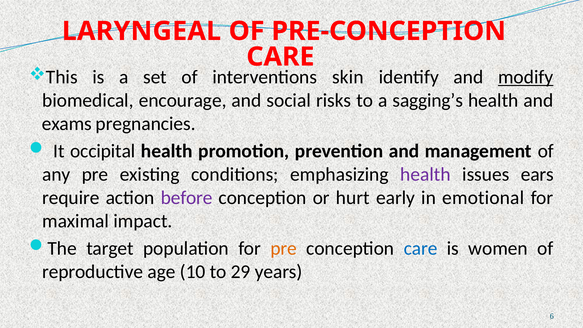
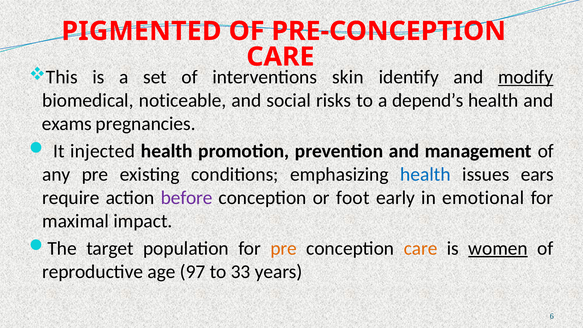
LARYNGEAL: LARYNGEAL -> PIGMENTED (141, 31)
encourage: encourage -> noticeable (183, 100)
sagging’s: sagging’s -> depend’s (428, 100)
occipital: occipital -> injected (103, 151)
health colour: purple -> blue (425, 174)
hurt: hurt -> foot (353, 198)
care colour: blue -> orange (421, 248)
women underline: none -> present (498, 248)
10: 10 -> 97 (193, 272)
29: 29 -> 33 (241, 272)
